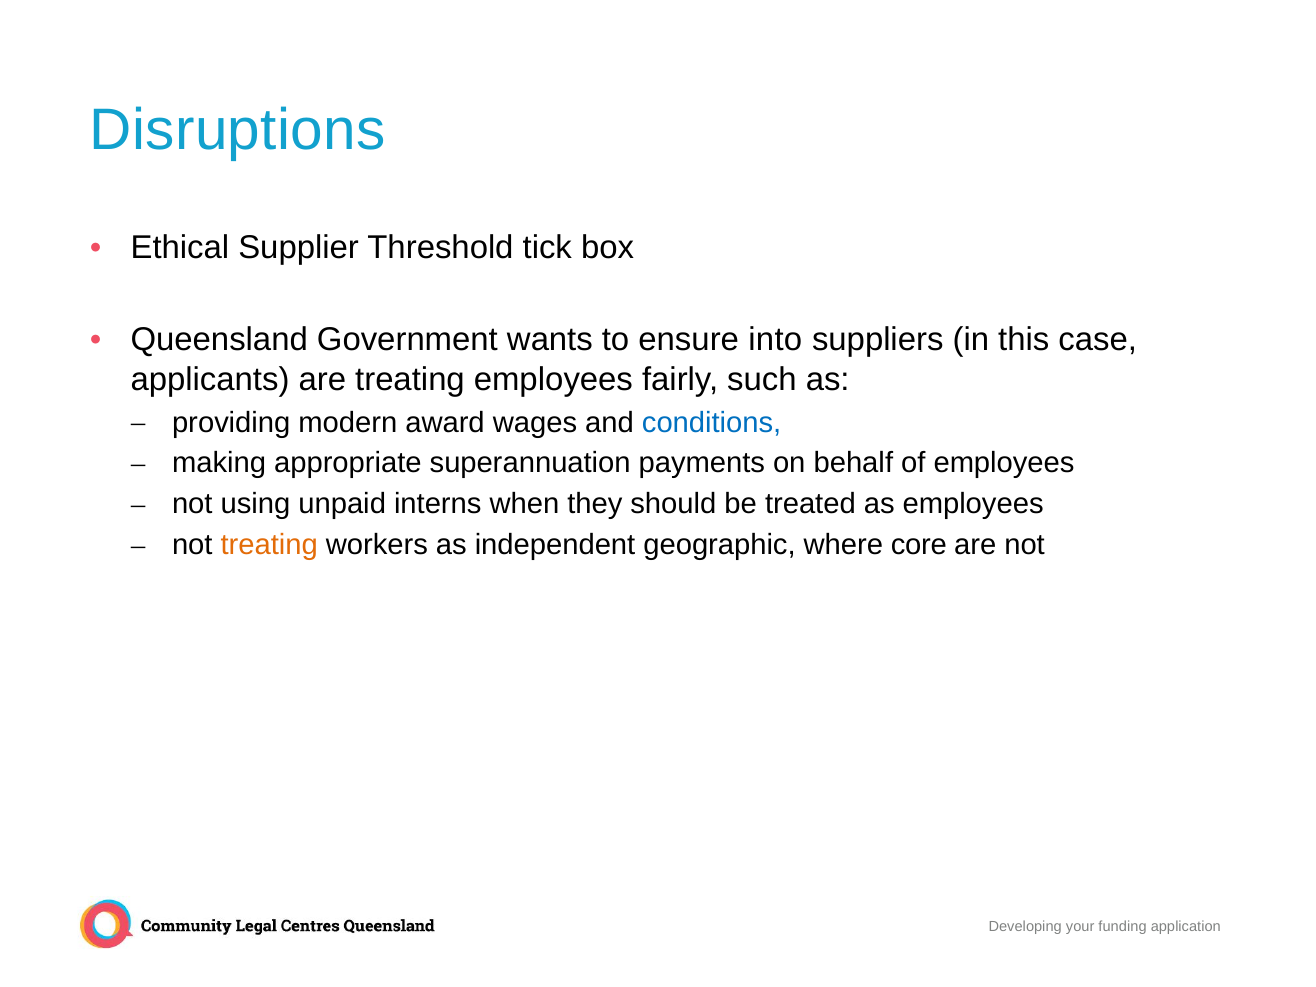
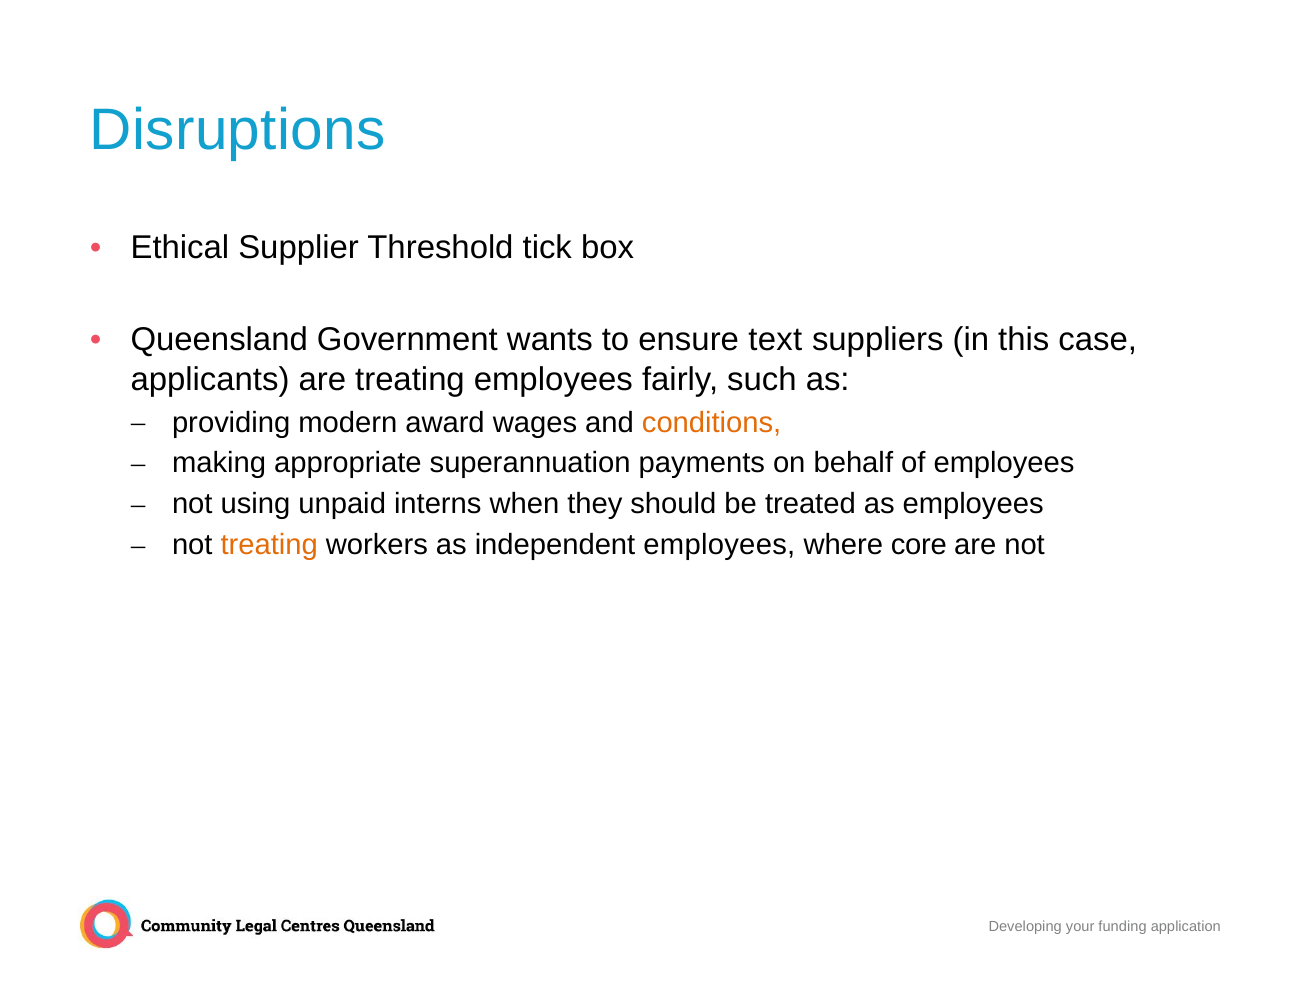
into: into -> text (775, 340)
conditions colour: blue -> orange (712, 422)
independent geographic: geographic -> employees (719, 545)
